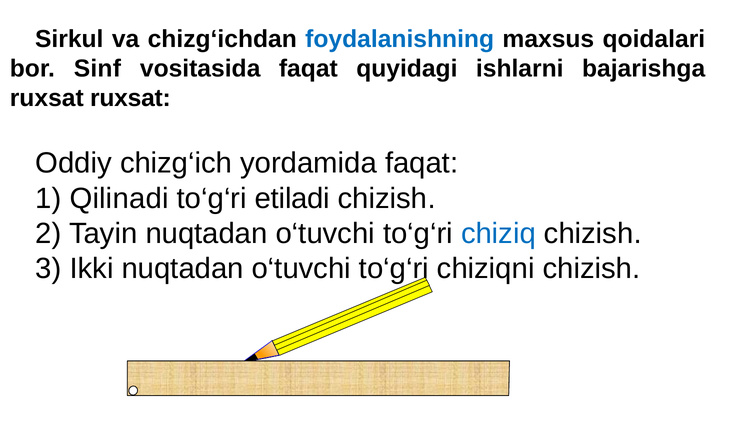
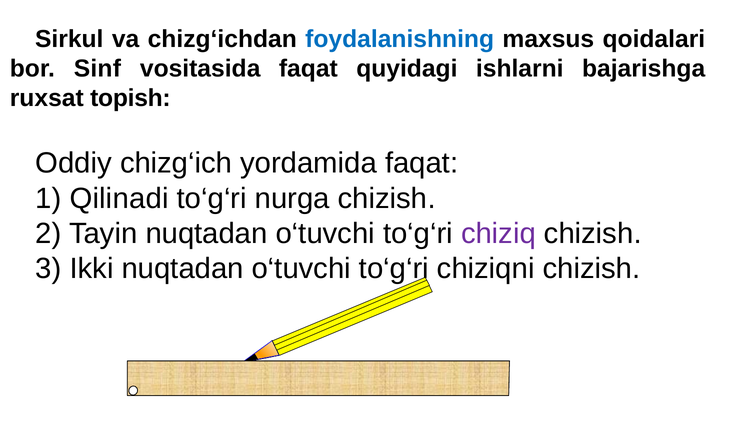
ruxsat ruxsat: ruxsat -> topish (130, 98)
etiladi: etiladi -> nurga (292, 199)
chiziq colour: blue -> purple (498, 234)
